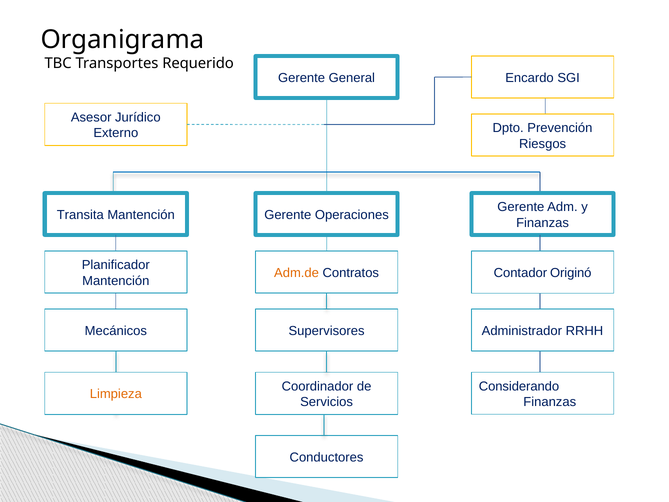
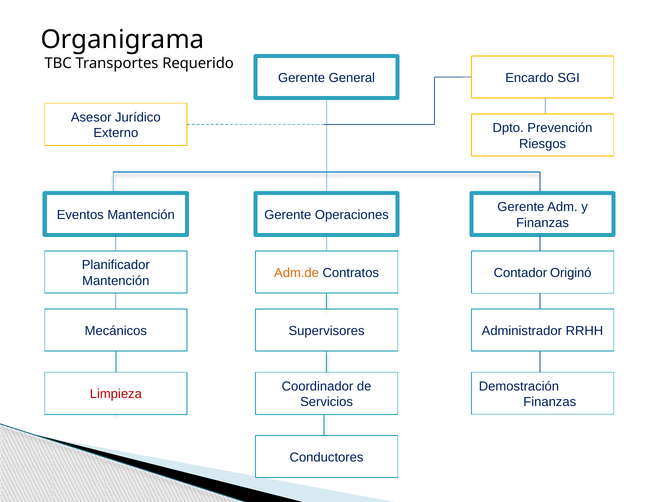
Transita: Transita -> Eventos (80, 215)
Considerando: Considerando -> Demostración (519, 386)
Limpieza colour: orange -> red (116, 394)
